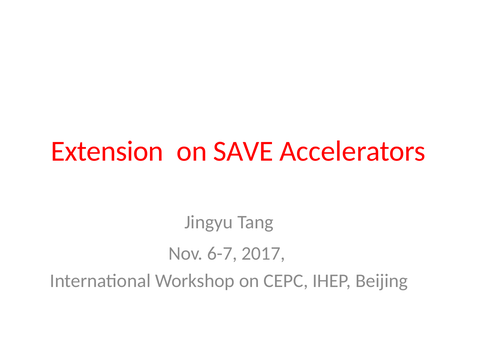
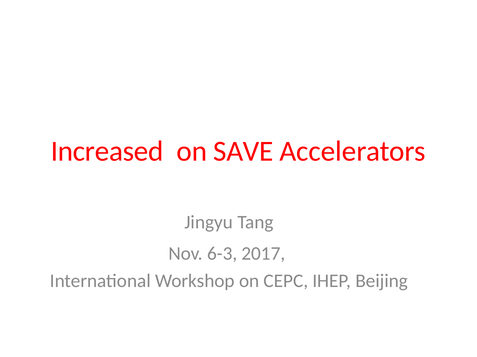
Extension: Extension -> Increased (107, 152)
6-7: 6-7 -> 6-3 (222, 254)
